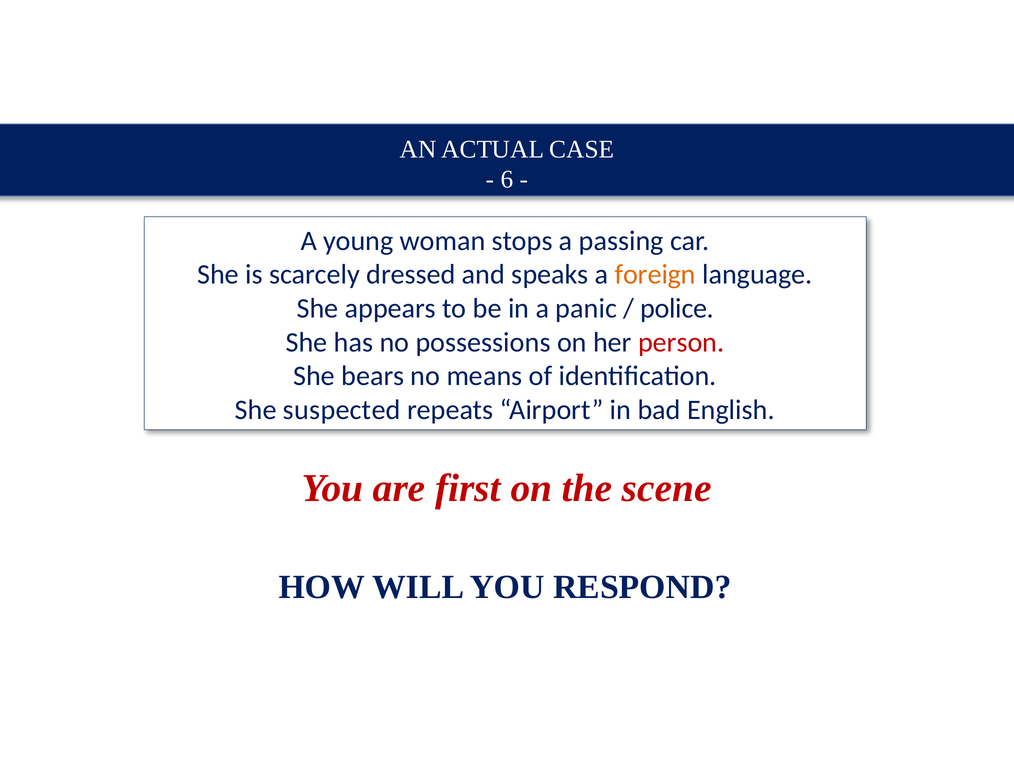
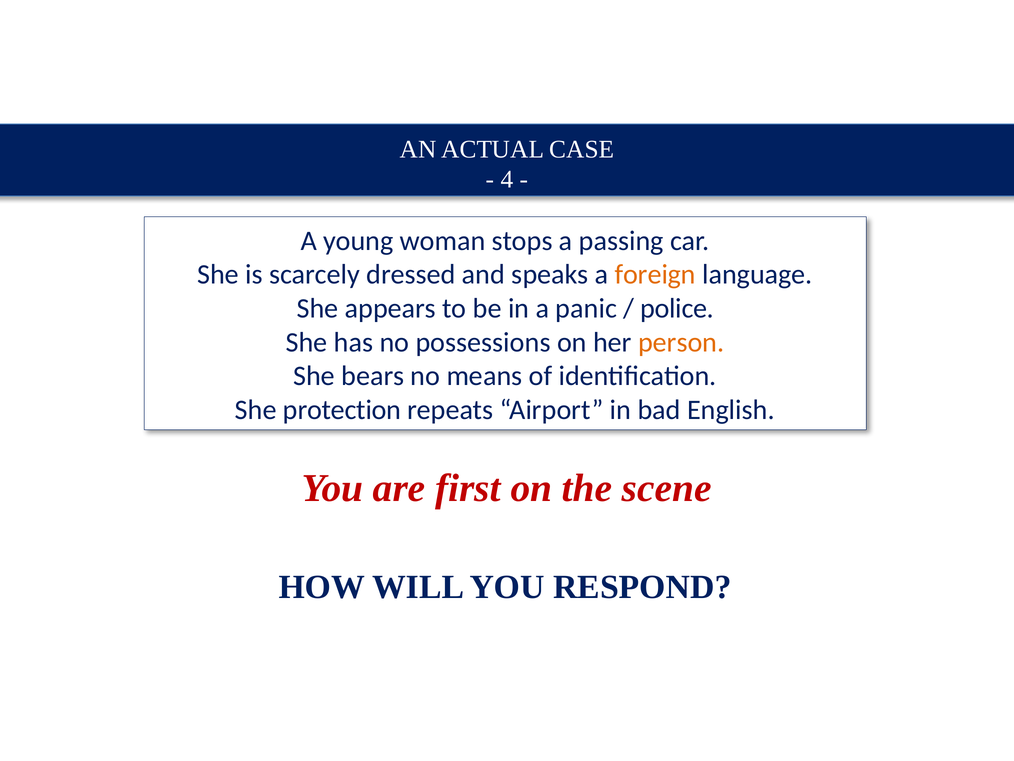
6: 6 -> 4 (507, 180)
person colour: red -> orange (681, 342)
suspected: suspected -> protection (342, 410)
